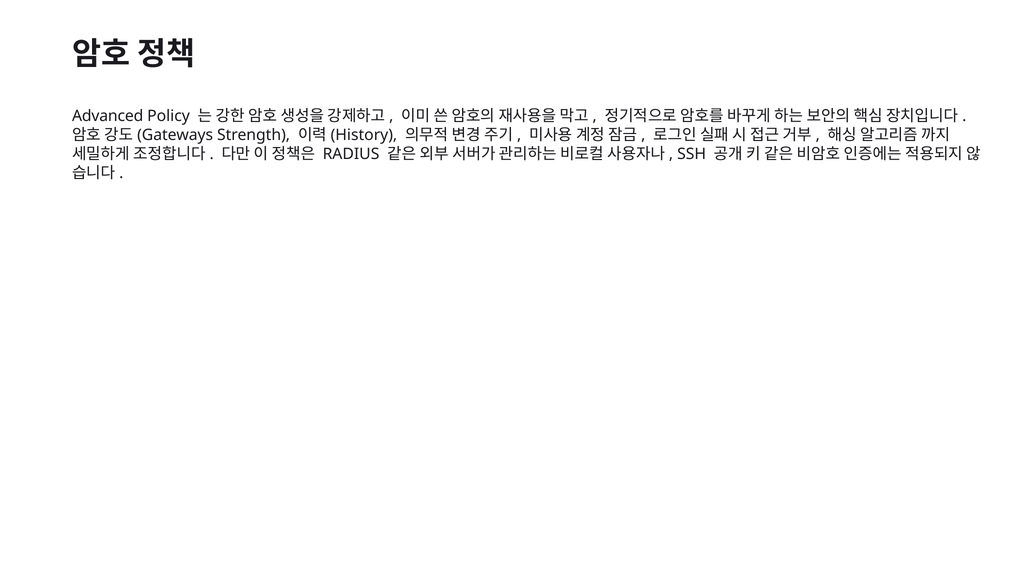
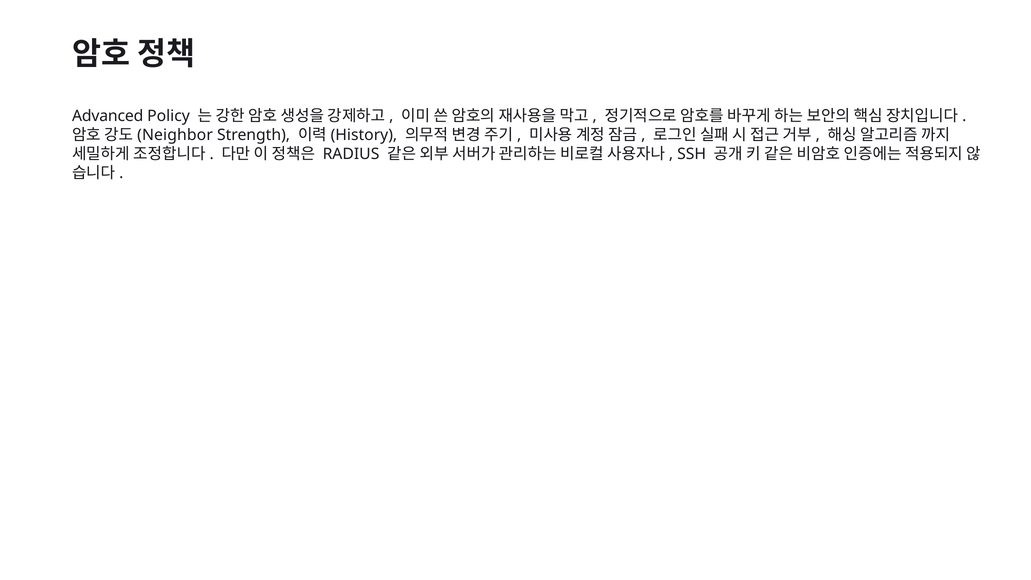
Gateways: Gateways -> Neighbor (175, 135)
